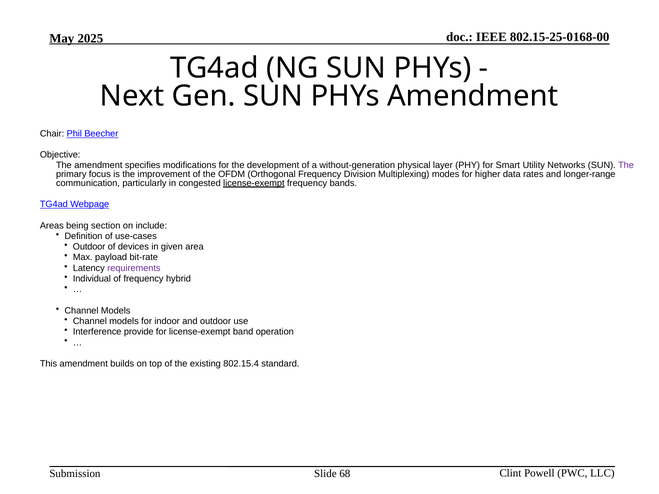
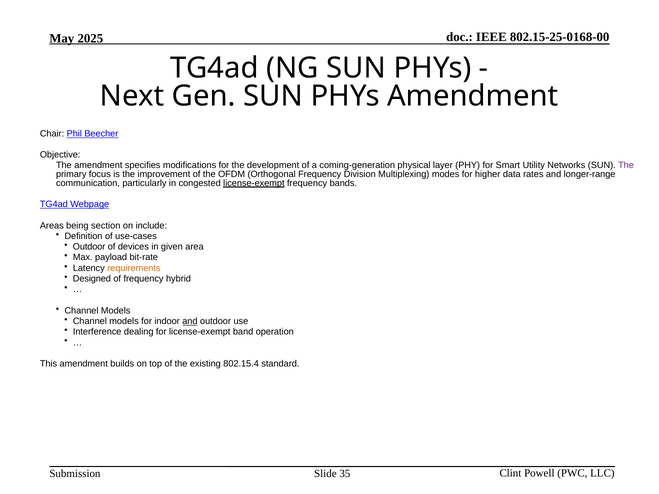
without-generation: without-generation -> coming-generation (357, 166)
requirements colour: purple -> orange (134, 268)
Individual: Individual -> Designed (92, 279)
and underline: none -> present (190, 321)
provide: provide -> dealing (139, 332)
68: 68 -> 35 (345, 474)
